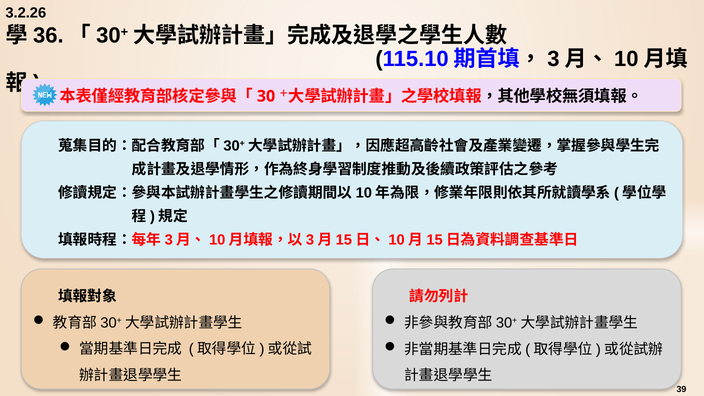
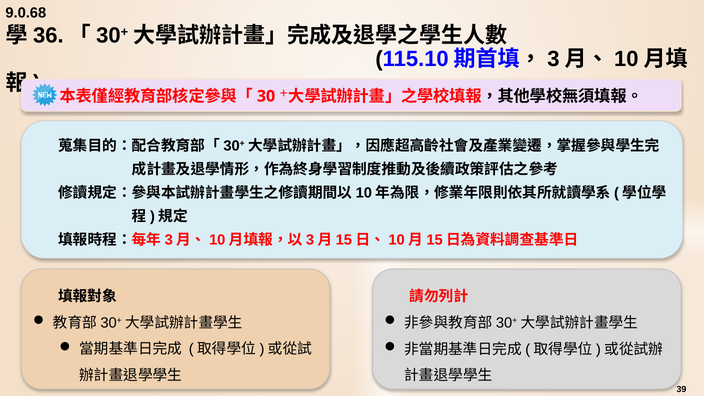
3.2.26: 3.2.26 -> 9.0.68 (26, 13)
